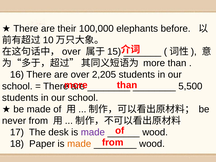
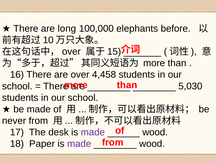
their: their -> long (67, 29)
2,205: 2,205 -> 4,458 (104, 75)
5,500: 5,500 -> 5,030 (190, 86)
made colour: orange -> purple (79, 144)
